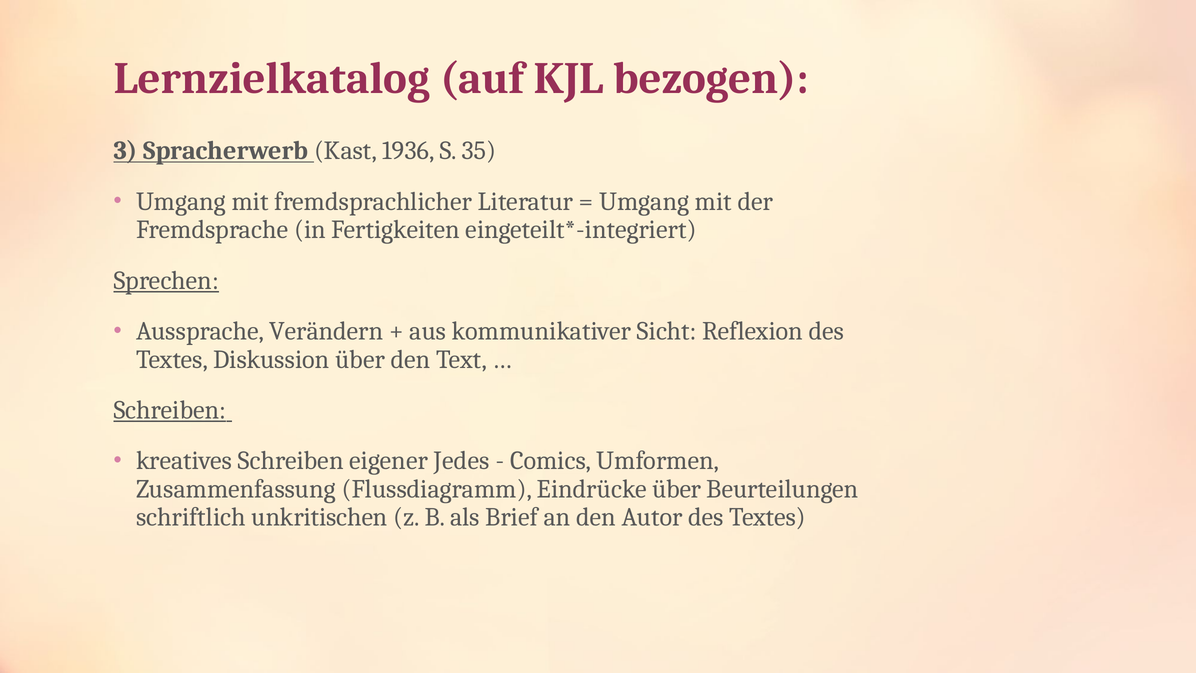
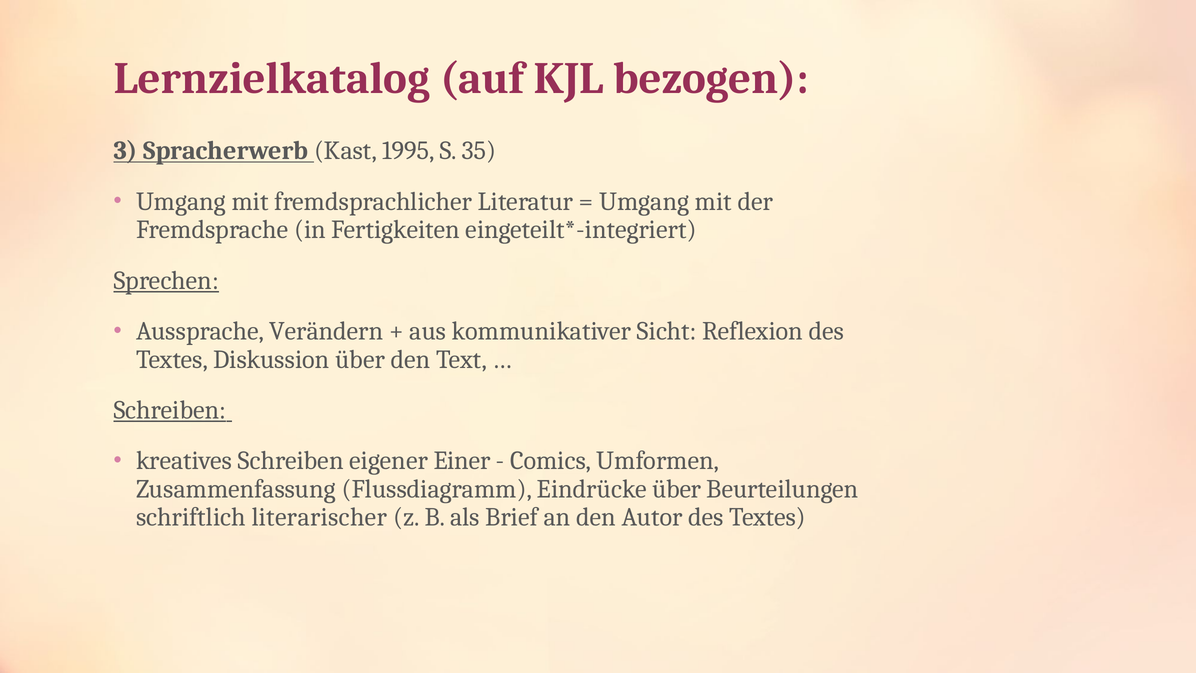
1936: 1936 -> 1995 (408, 151)
Jedes: Jedes -> Einer (462, 461)
unkritischen: unkritischen -> literarischer (319, 517)
